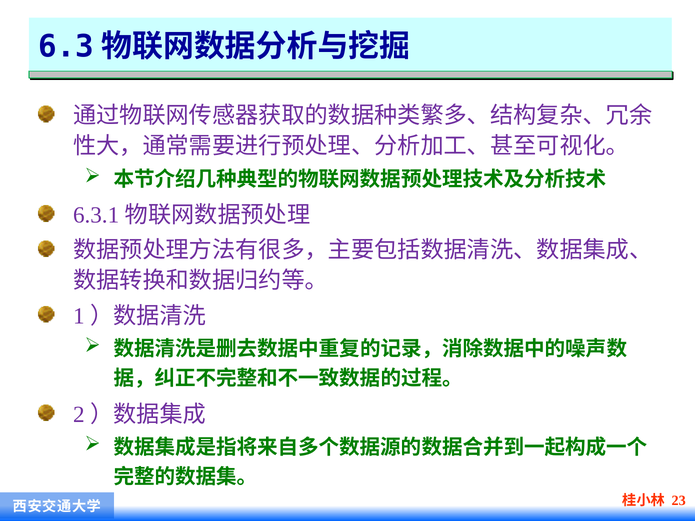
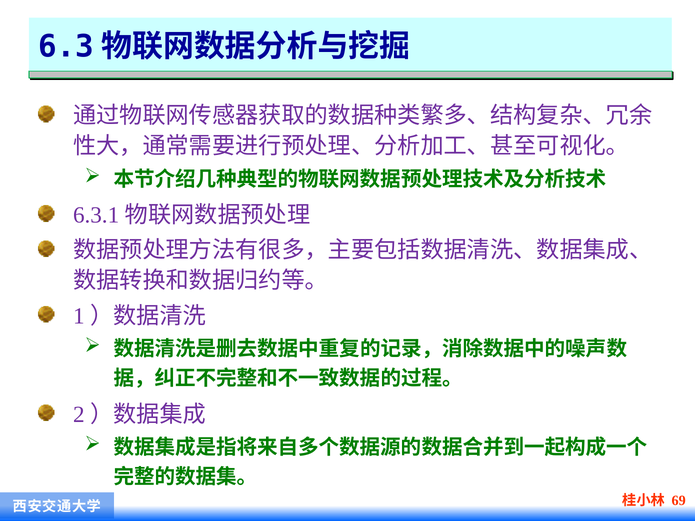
23: 23 -> 69 (679, 501)
